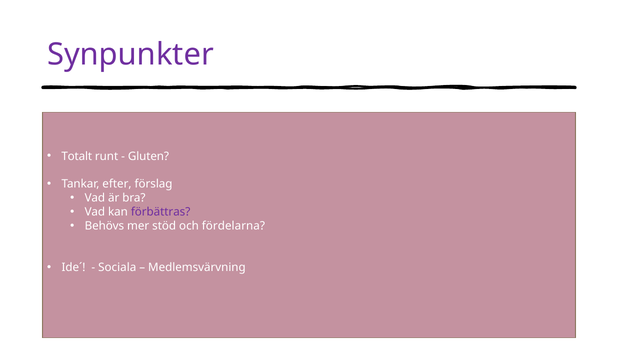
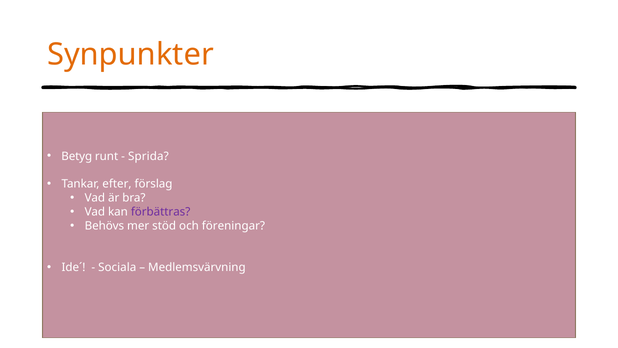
Synpunkter colour: purple -> orange (130, 54)
Totalt: Totalt -> Betyg (77, 156)
Gluten: Gluten -> Sprida (148, 156)
fördelarna: fördelarna -> föreningar (233, 226)
